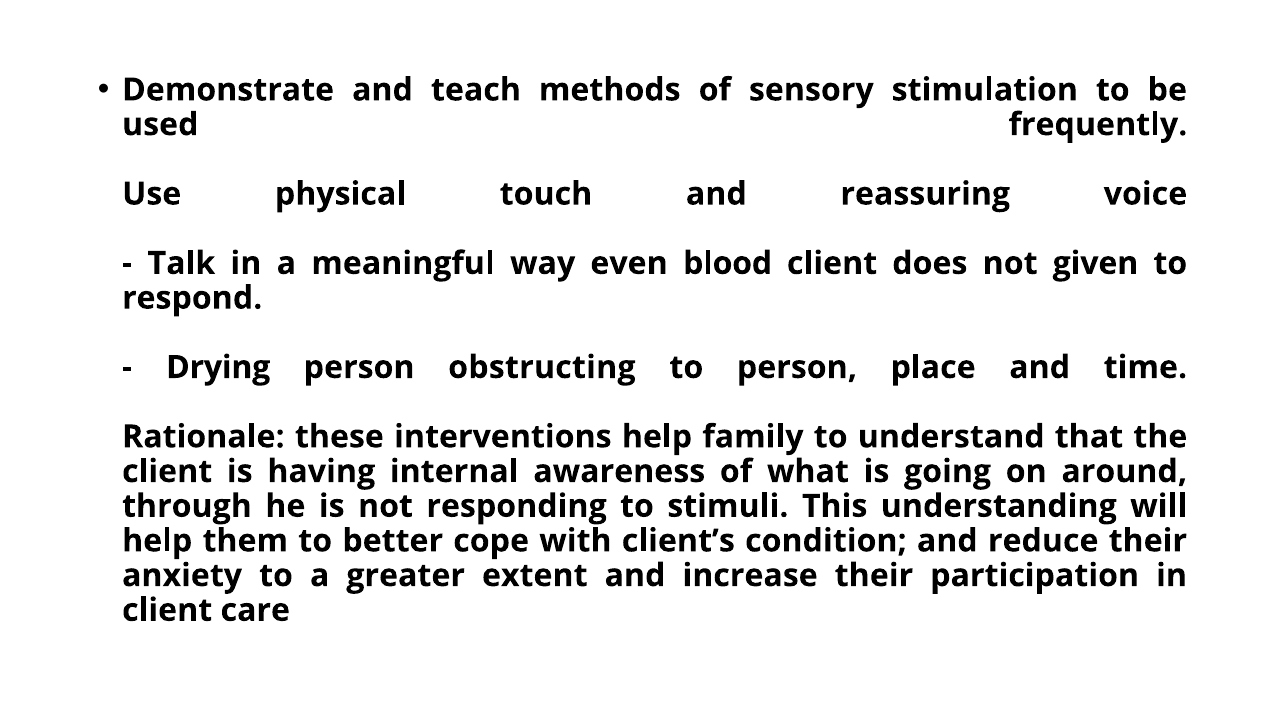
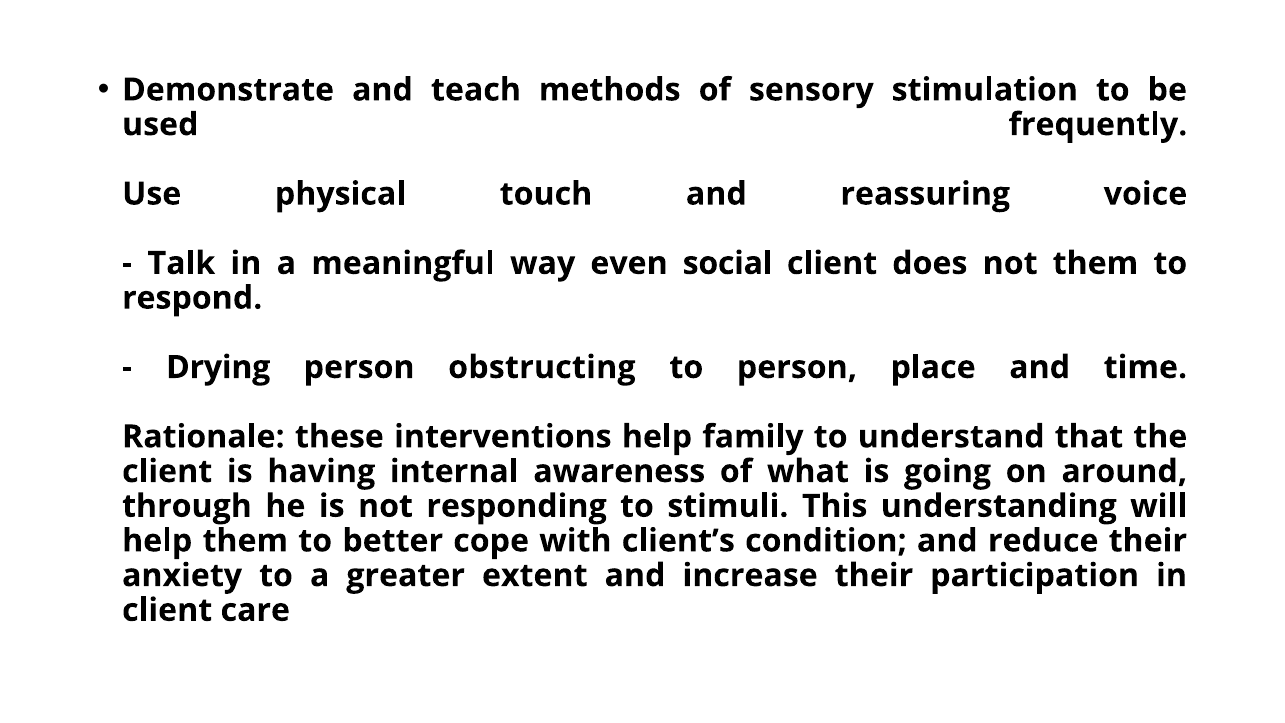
blood: blood -> social (728, 263)
not given: given -> them (1095, 263)
